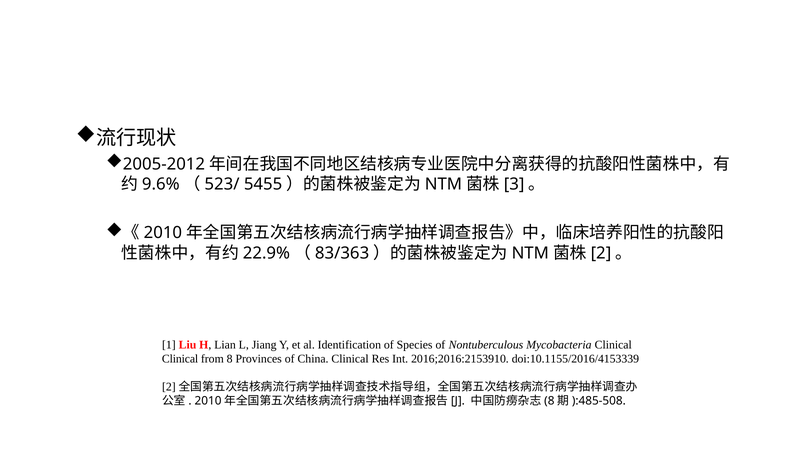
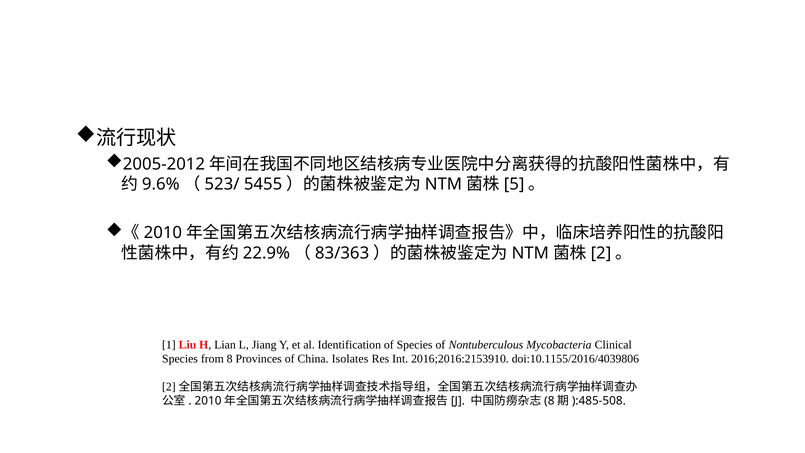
3: 3 -> 5 (514, 184)
Clinical: Clinical -> Species (180, 359)
China Clinical: Clinical -> Isolates (350, 359)
doi:10.1155/2016/4153339: doi:10.1155/2016/4153339 -> doi:10.1155/2016/4039806 (575, 359)
